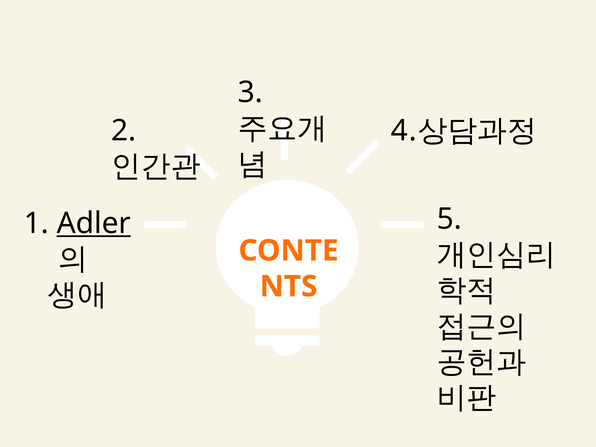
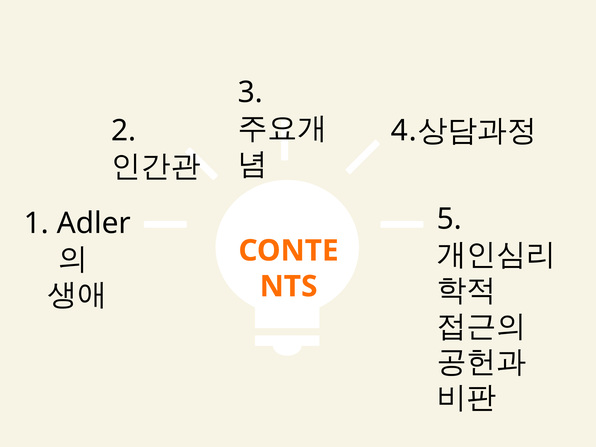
Adler underline: present -> none (94, 223)
